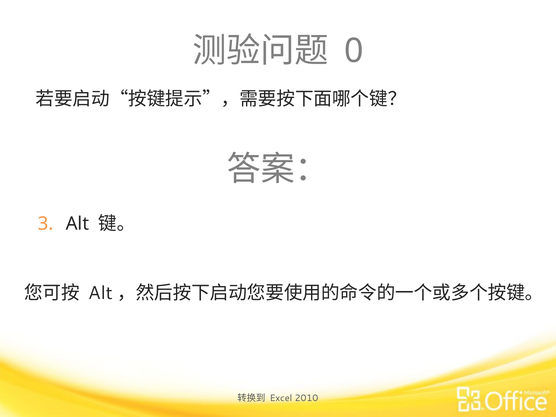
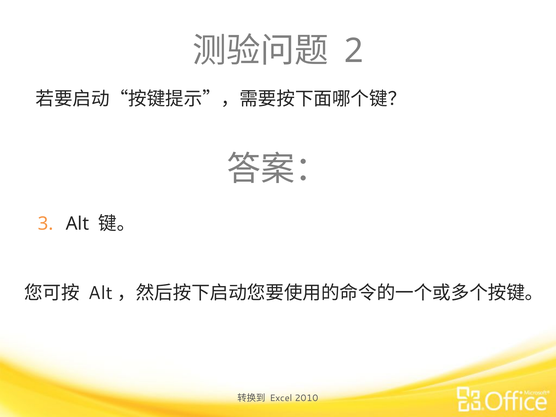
0: 0 -> 2 (354, 51)
